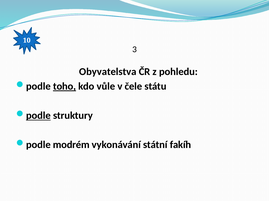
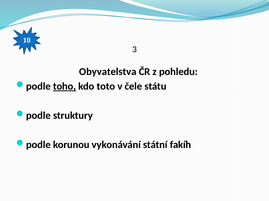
vůle: vůle -> toto (106, 87)
podle underline: present -> none (38, 116)
modrém: modrém -> korunou (71, 145)
